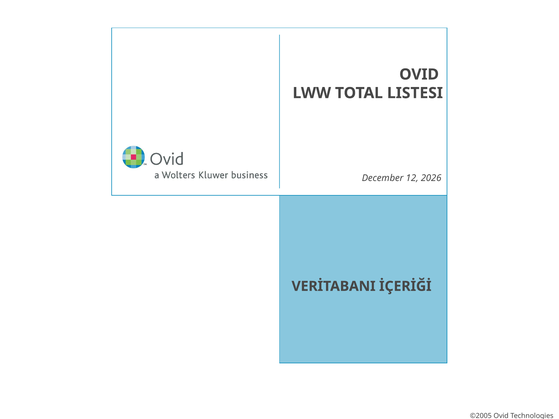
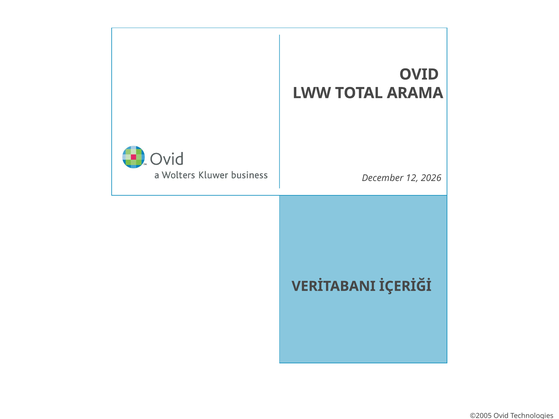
LISTESI: LISTESI -> ARAMA (415, 93)
